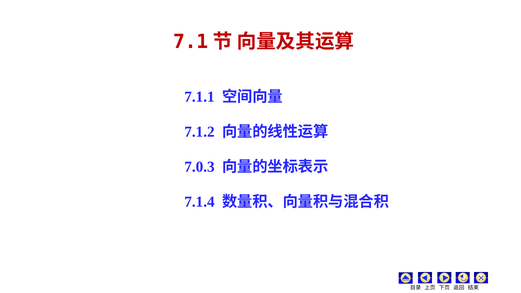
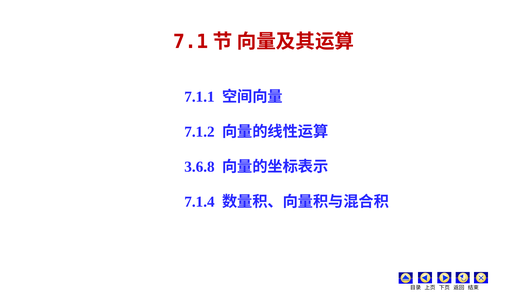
7.0.3: 7.0.3 -> 3.6.8 (199, 167)
